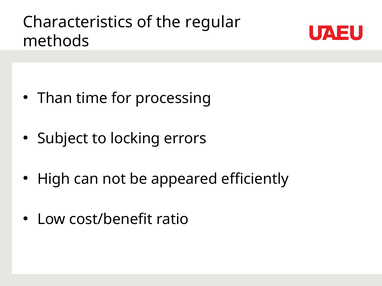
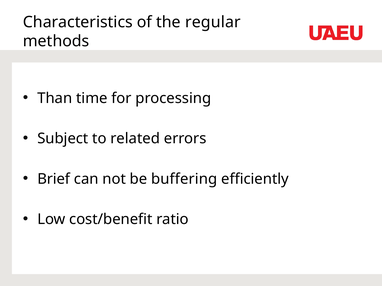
locking: locking -> related (135, 139)
High: High -> Brief (54, 179)
appeared: appeared -> buffering (184, 179)
